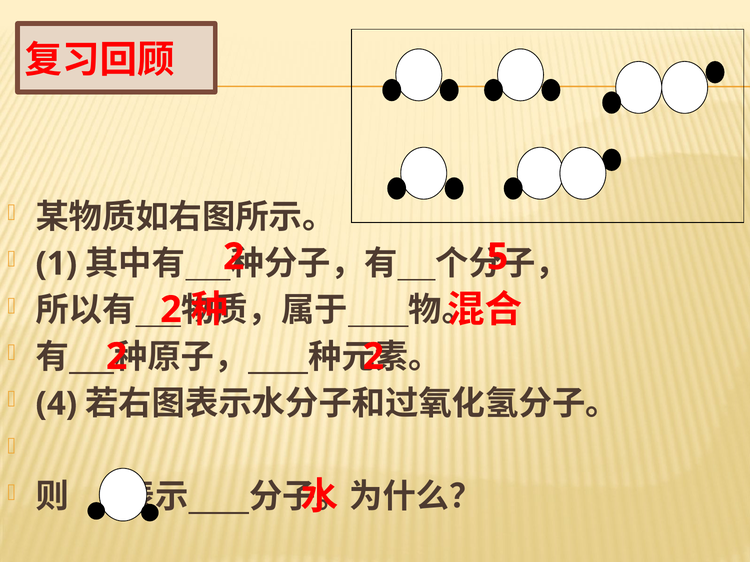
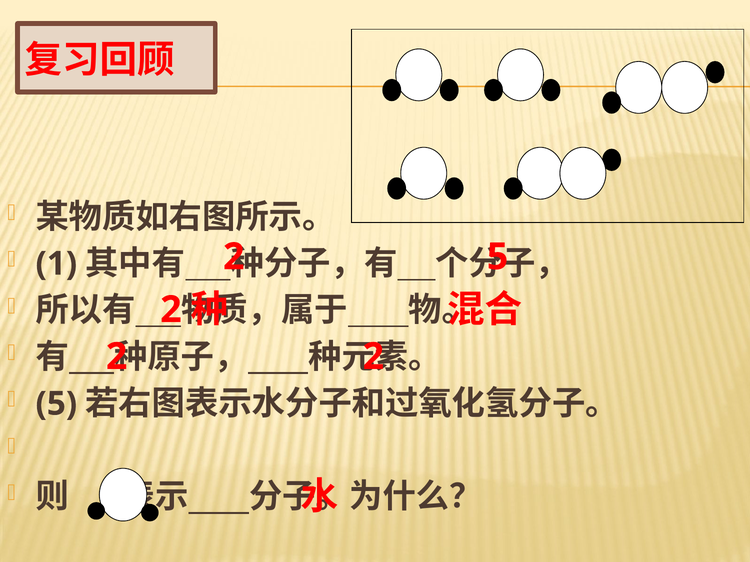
4: 4 -> 5 (56, 404)
